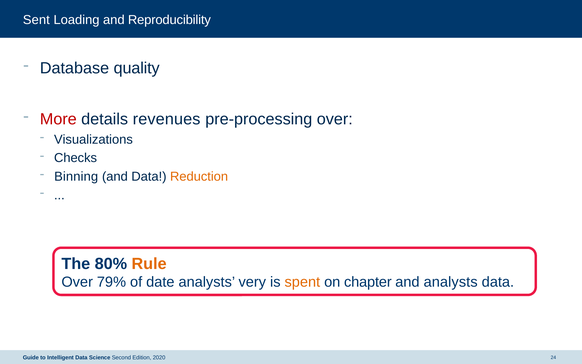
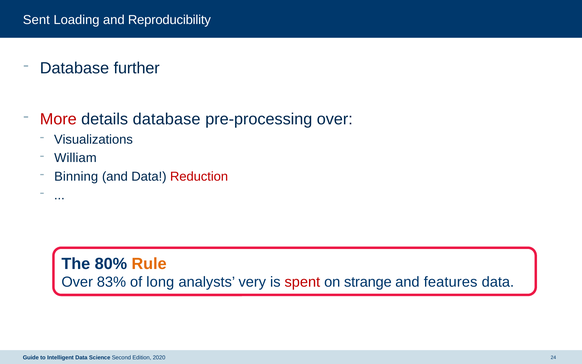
quality: quality -> further (137, 68)
details revenues: revenues -> database (167, 119)
Checks: Checks -> William (75, 158)
Reduction colour: orange -> red (199, 176)
79%: 79% -> 83% (111, 282)
date: date -> long (160, 282)
spent colour: orange -> red (302, 282)
chapter: chapter -> strange (368, 282)
and analysts: analysts -> features (451, 282)
